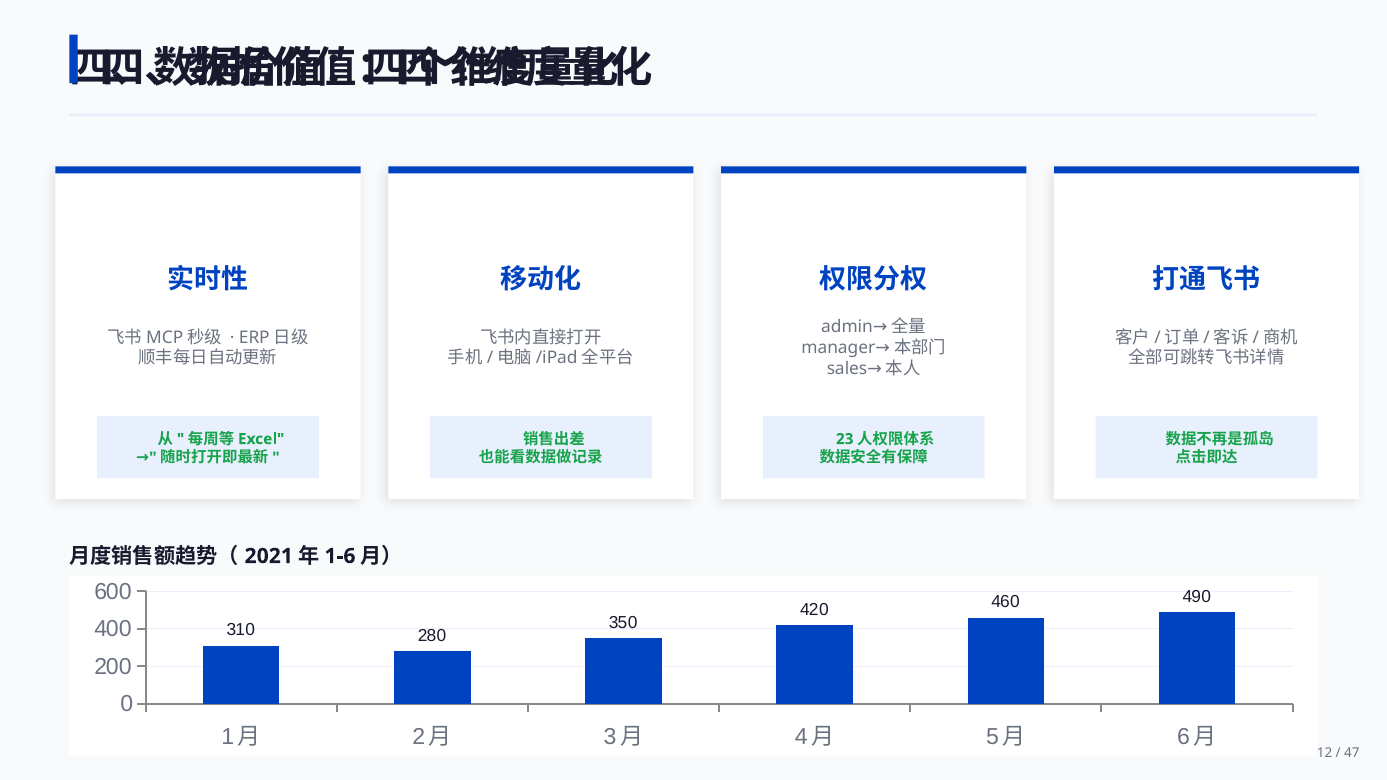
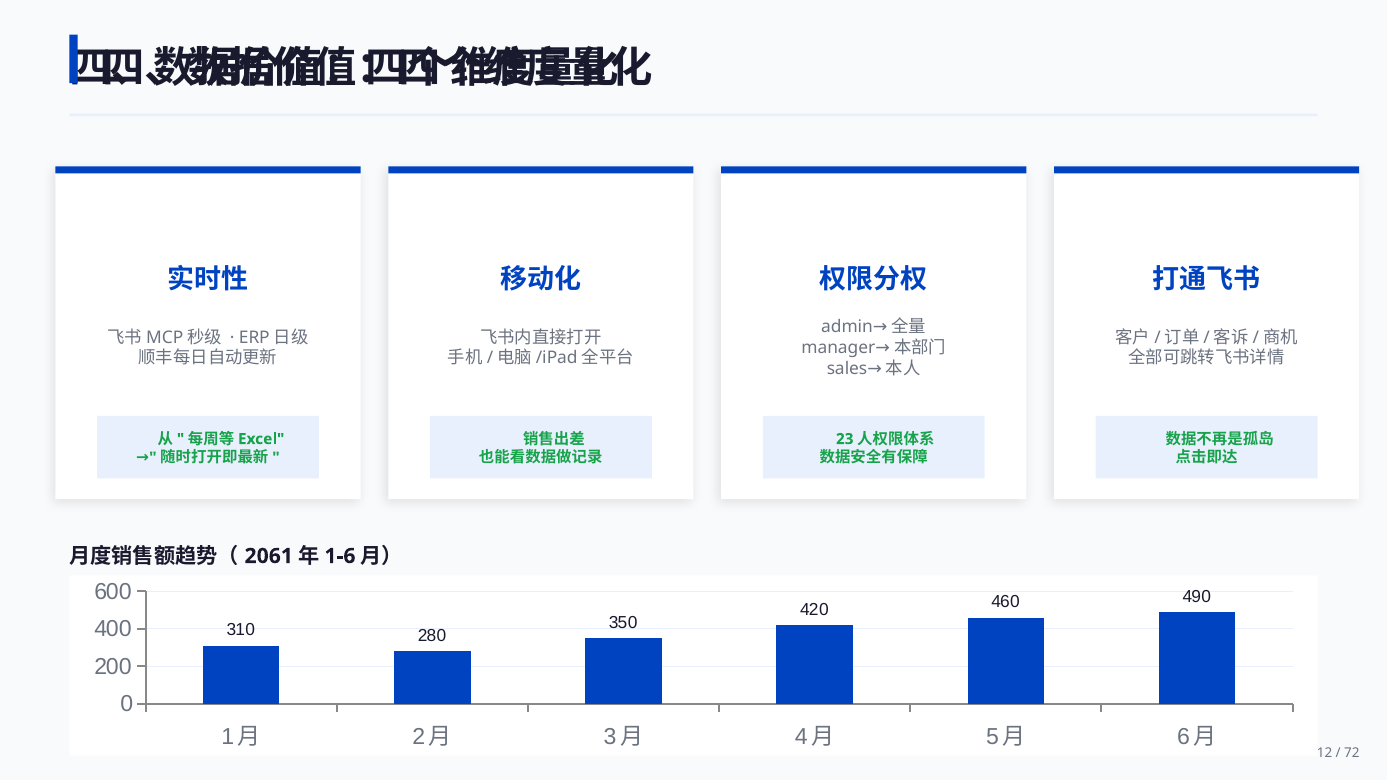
2021: 2021 -> 2061 (269, 556)
47: 47 -> 72 (1352, 753)
